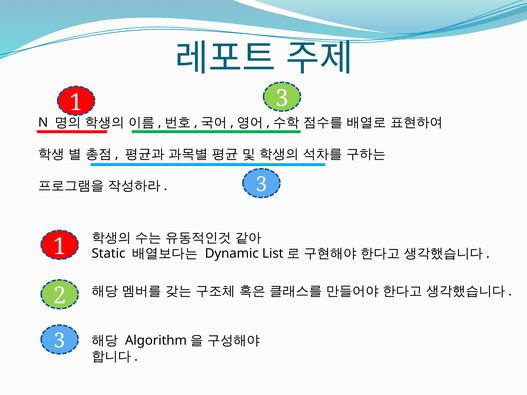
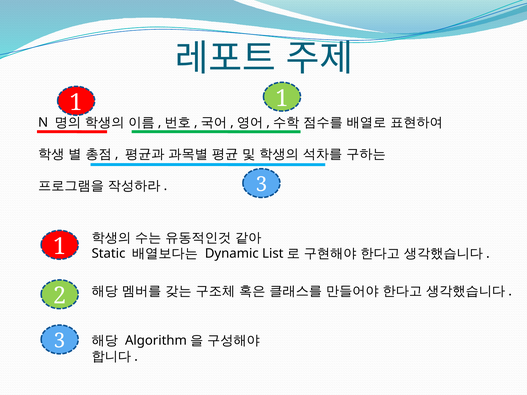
1 3: 3 -> 1 (282, 98)
